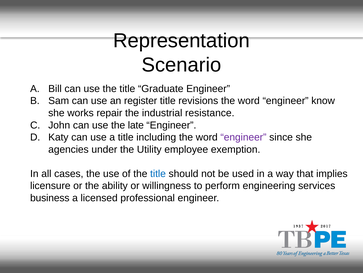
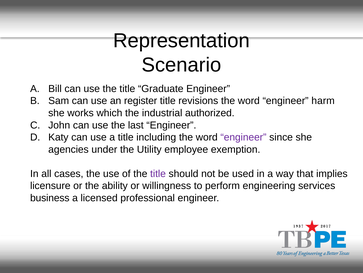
know: know -> harm (323, 101)
repair: repair -> which (109, 113)
resistance: resistance -> authorized (210, 113)
late: late -> last (136, 125)
title colour: blue -> purple (158, 173)
